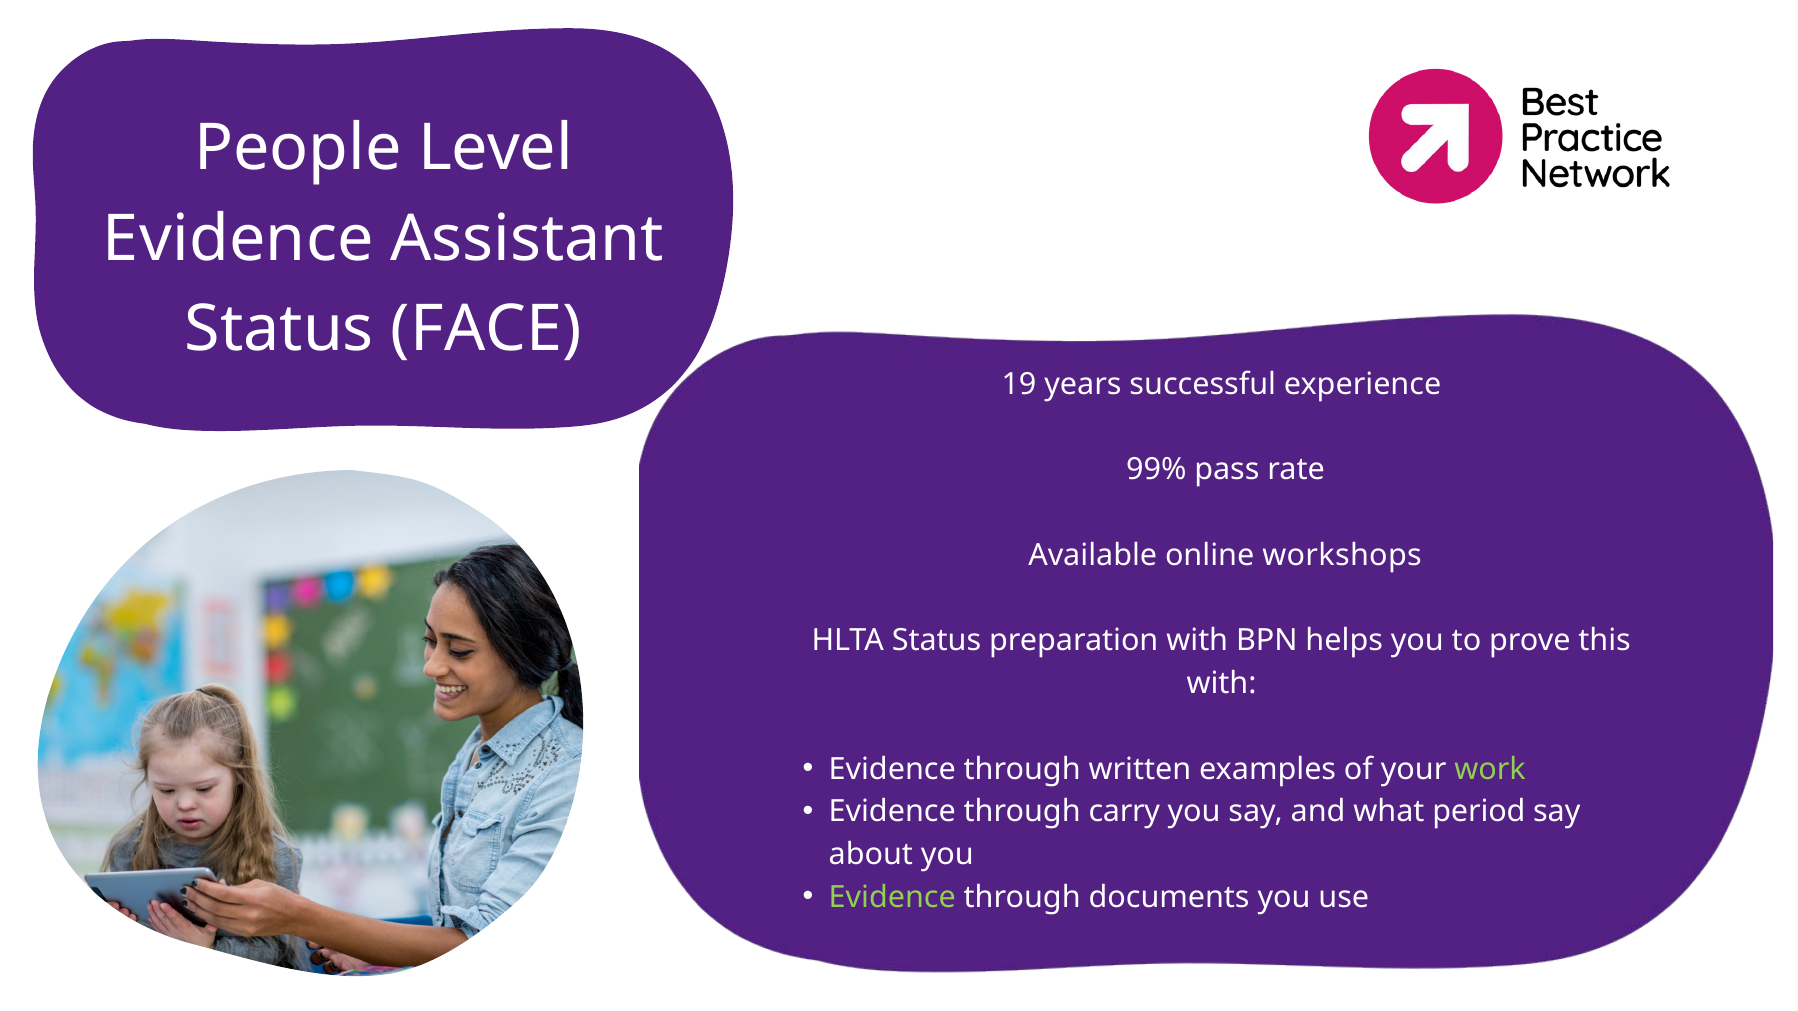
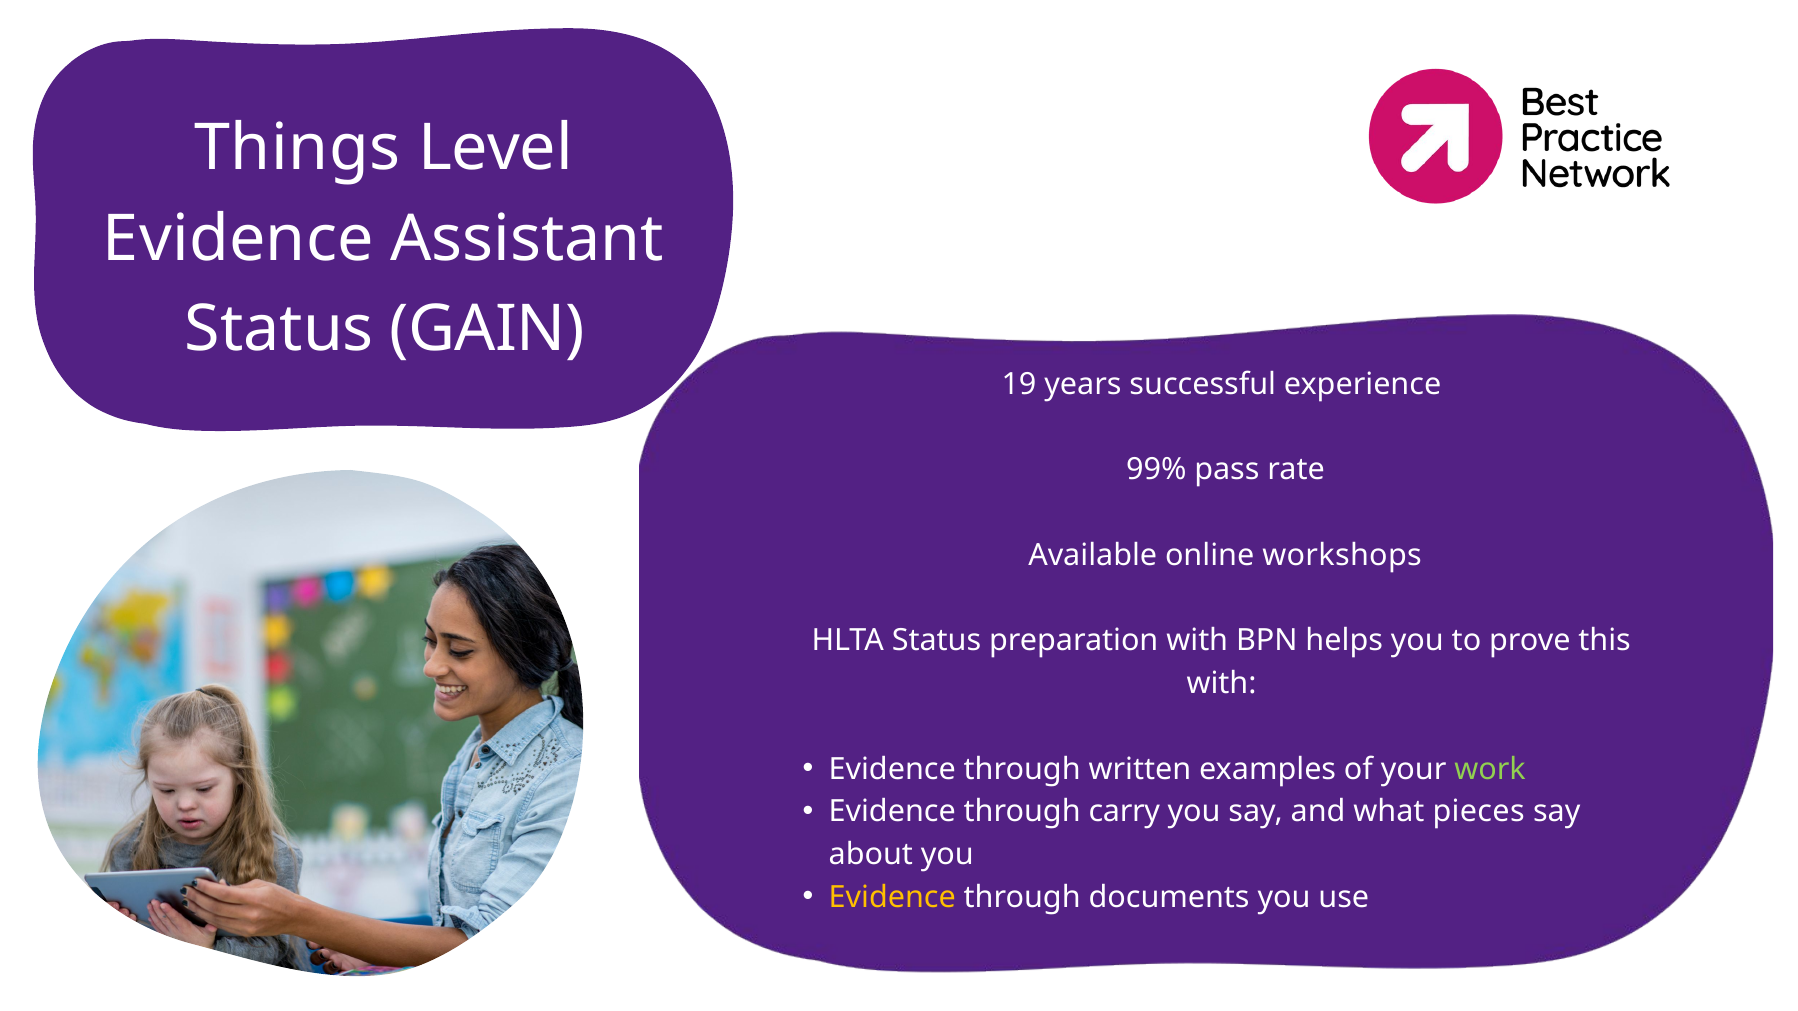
People: People -> Things (298, 148)
Status FACE: FACE -> GAIN (487, 329)
period: period -> pieces (1479, 812)
Evidence colour: light green -> yellow (892, 898)
